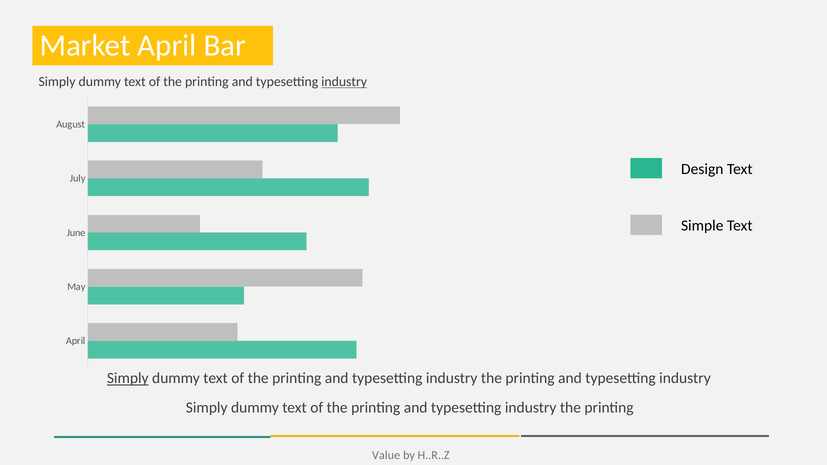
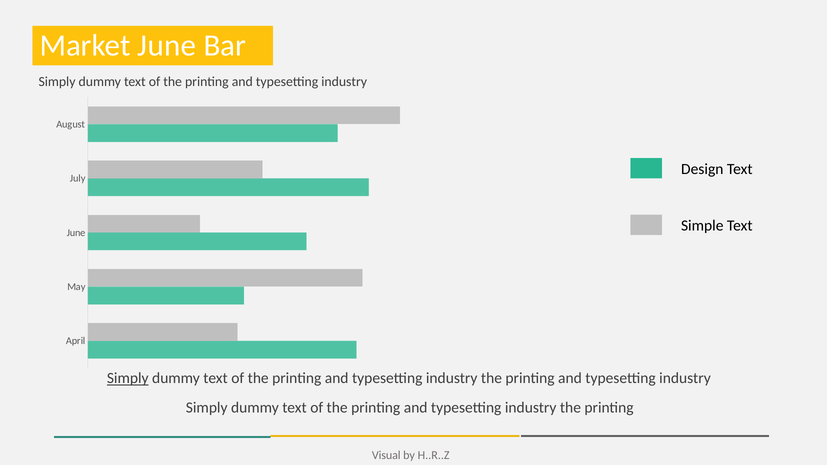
Market April: April -> June (167, 45)
industry underline: present -> none (344, 82)
Value: Value -> Visual (386, 455)
